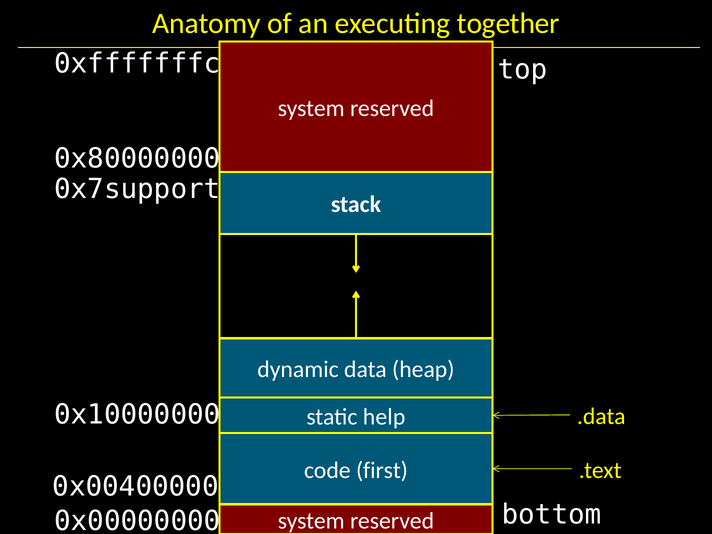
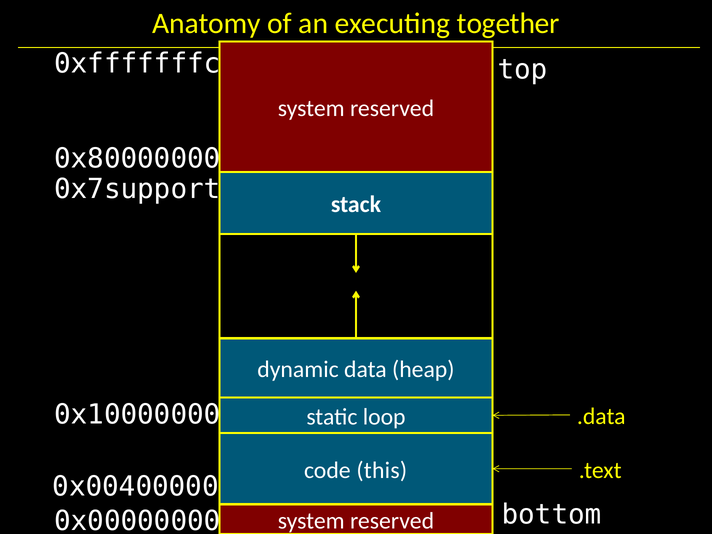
help: help -> loop (384, 417)
first: first -> this (382, 470)
